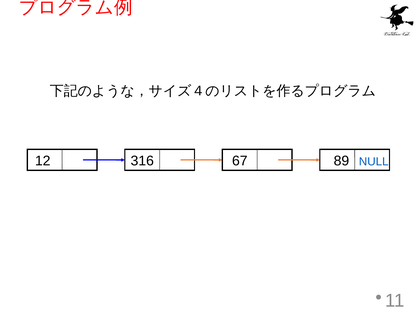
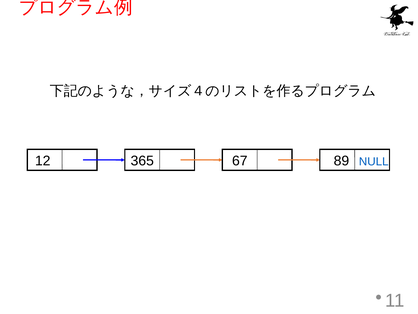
316: 316 -> 365 (142, 161)
